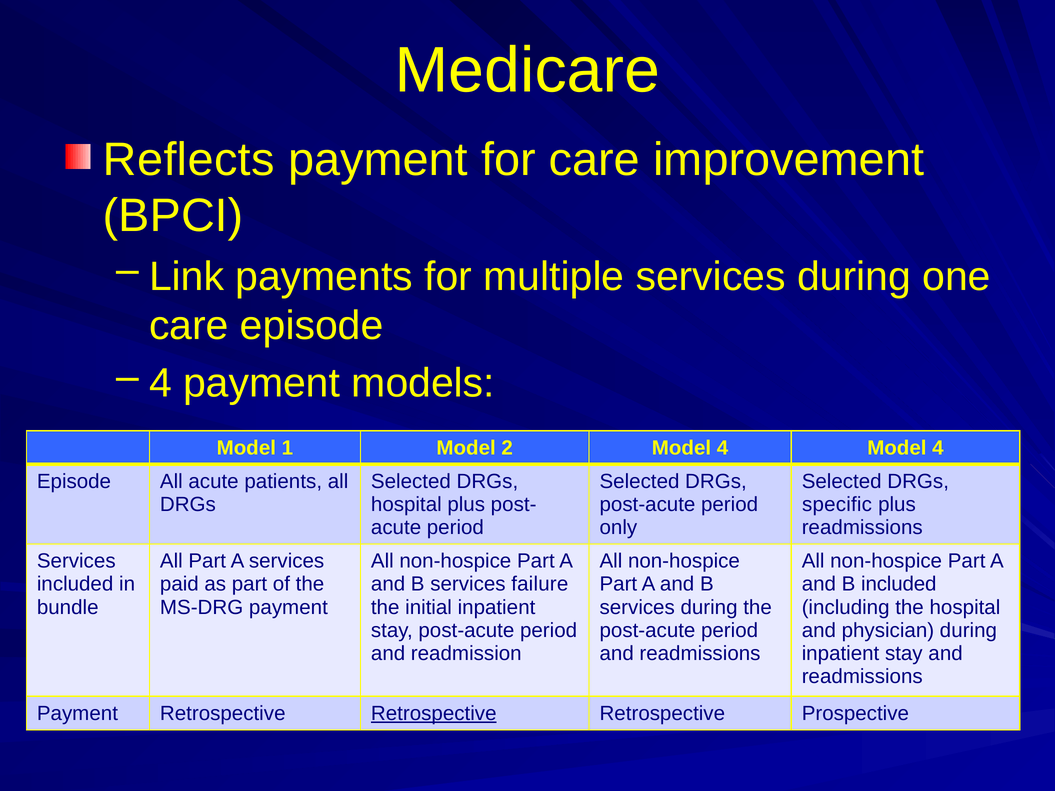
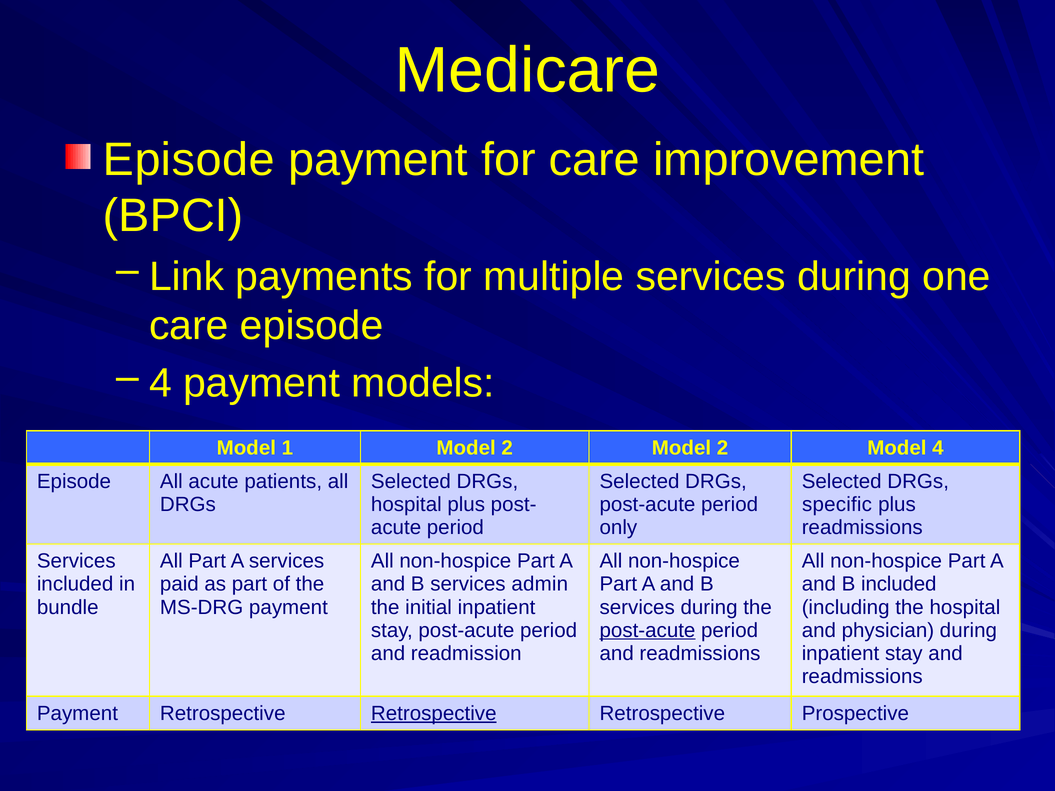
Reflects: Reflects -> Episode (189, 160)
2 Model 4: 4 -> 2 (723, 448)
failure: failure -> admin (540, 584)
post-acute underline: none -> present (647, 631)
